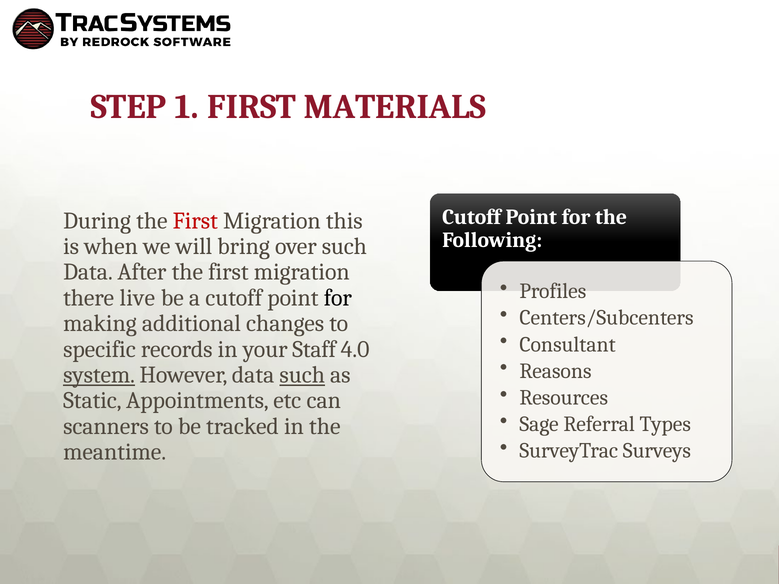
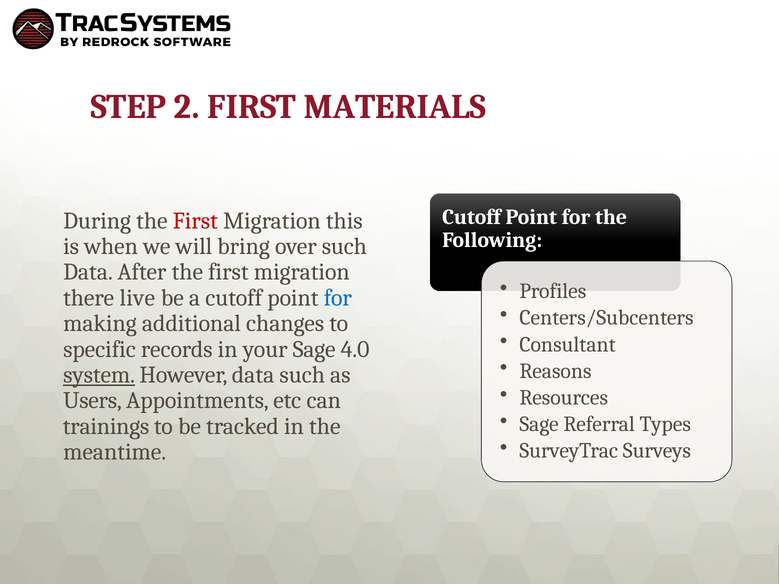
1: 1 -> 2 (187, 107)
for colour: black -> blue (338, 298)
your Staff: Staff -> Sage (314, 349)
such underline: present -> none (302, 375)
Static: Static -> Users (92, 401)
scanners: scanners -> trainings (106, 426)
